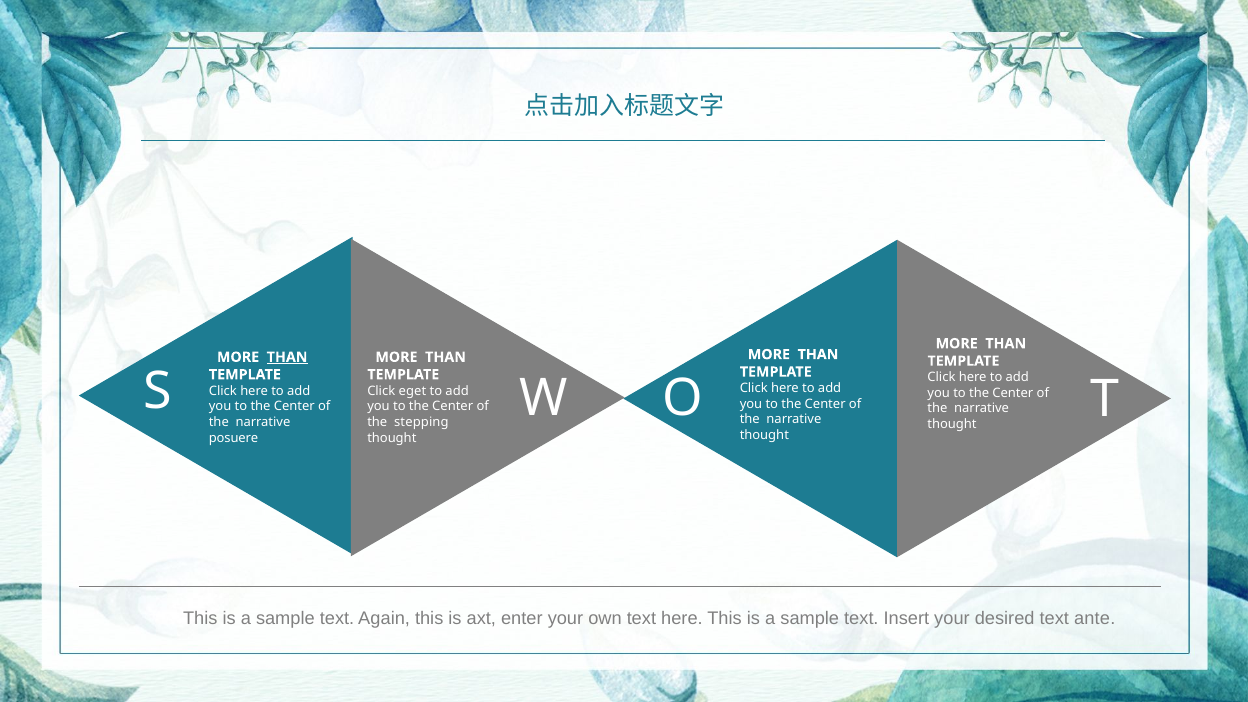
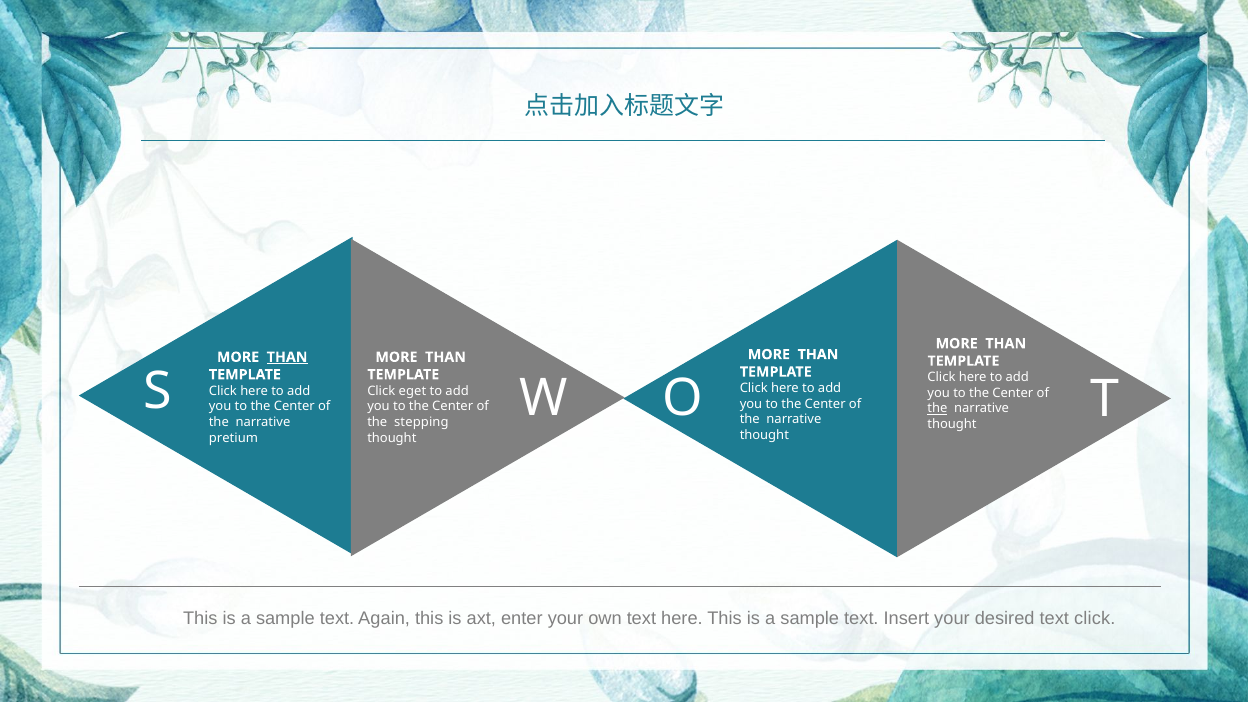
the underline: none -> present (938, 409)
posuere: posuere -> pretium (233, 438)
text ante: ante -> click (1095, 619)
